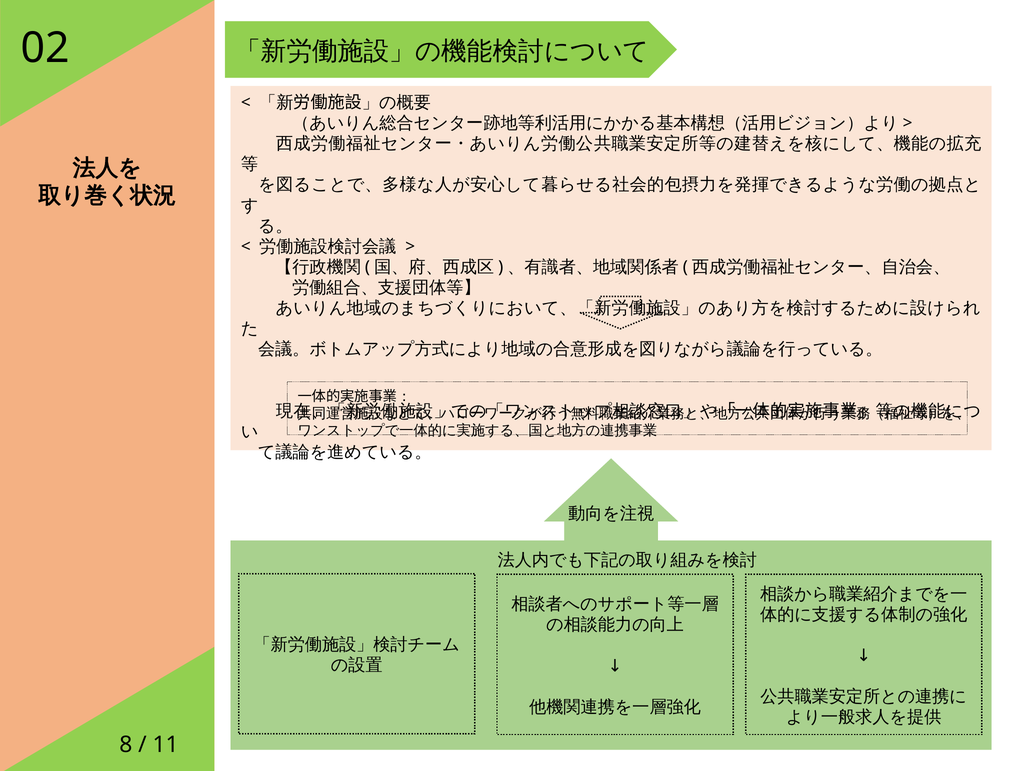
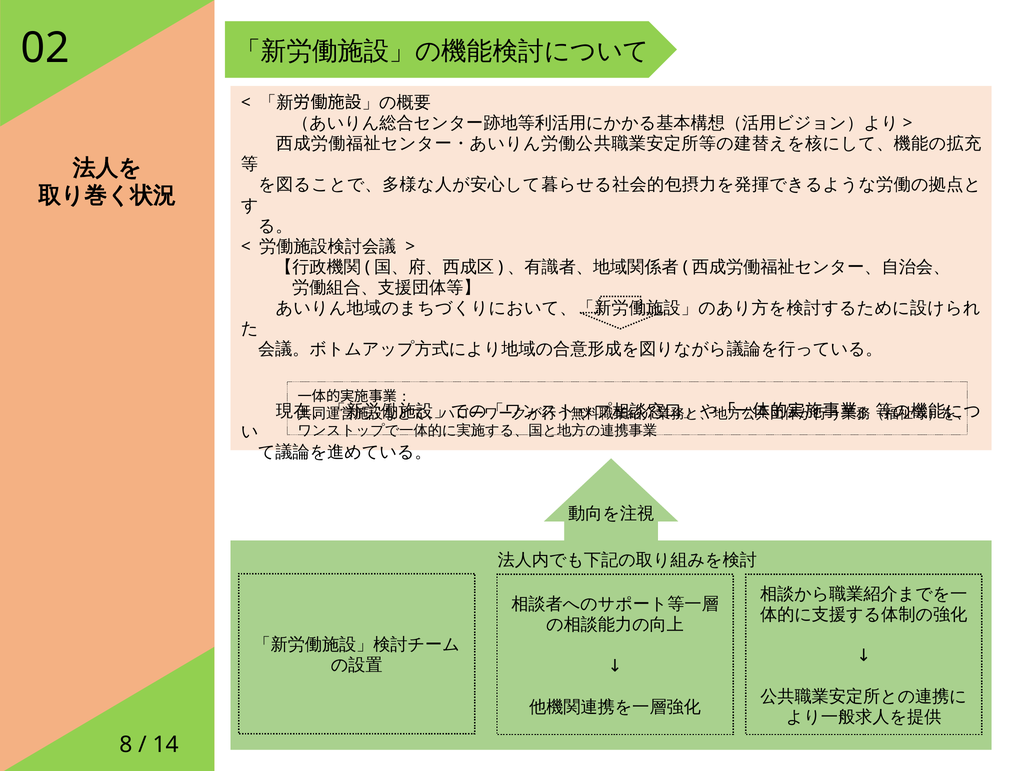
11: 11 -> 14 (166, 745)
